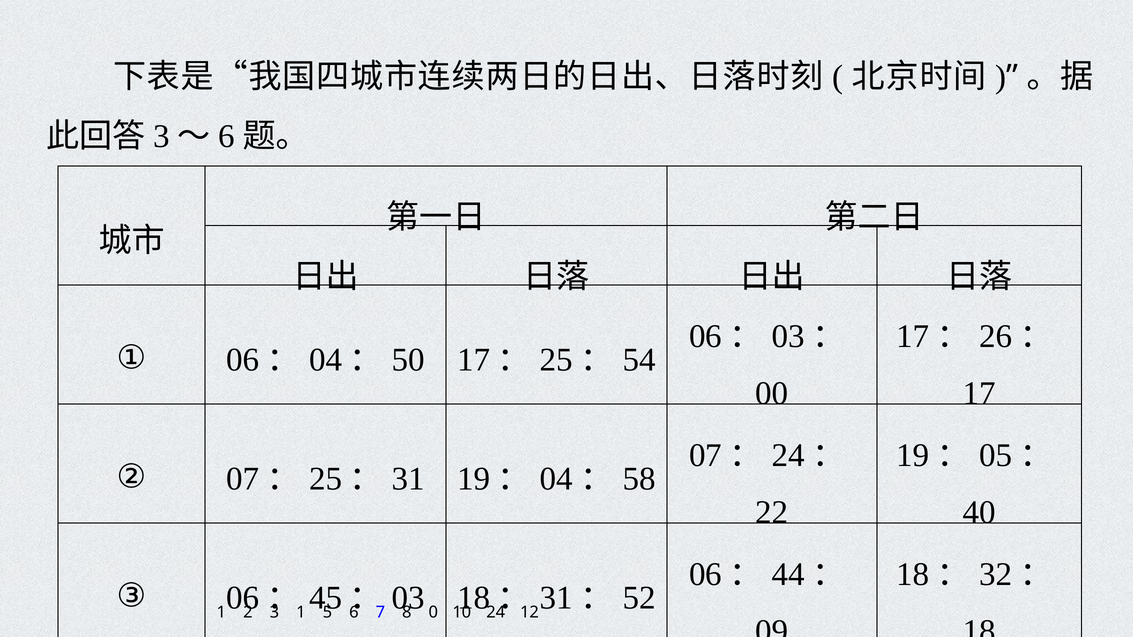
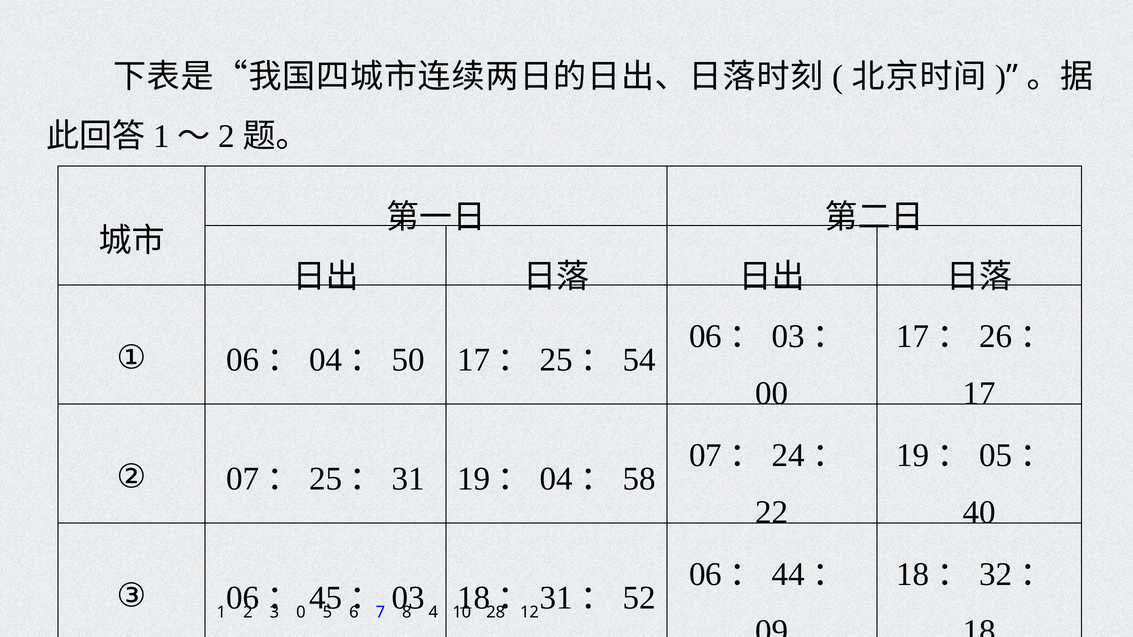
3: 3 -> 1 (161, 137)
6: 6 -> 2 (227, 137)
1 1: 1 -> 0 (301, 612)
0: 0 -> 4 (433, 612)
24: 24 -> 28 (496, 612)
